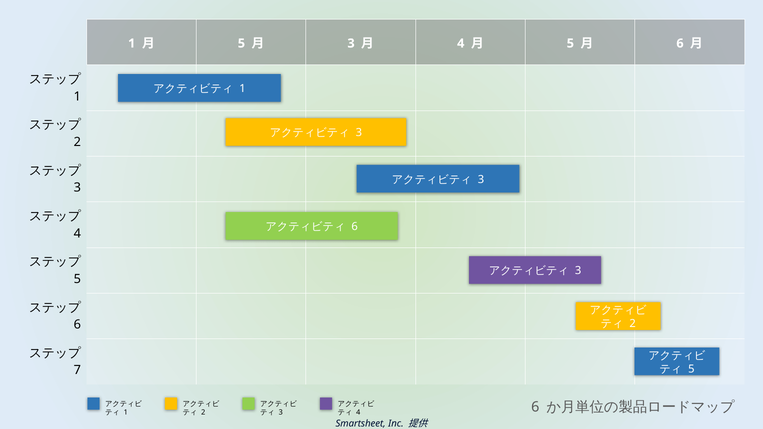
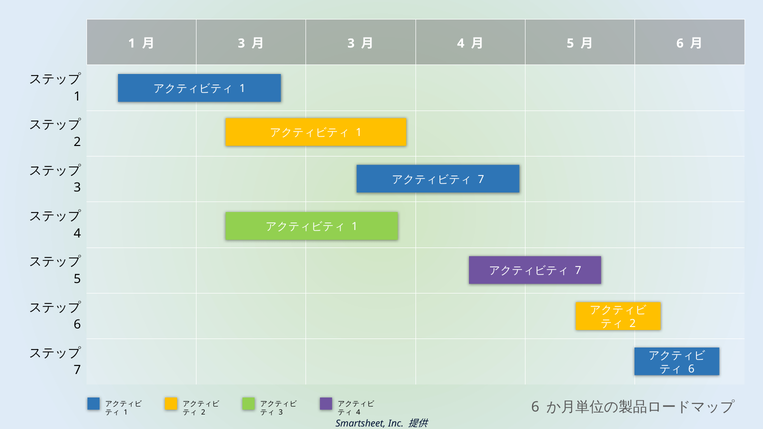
5: 5 -> 3 (241, 43)
3: 3 -> 1 (359, 133)
3: 3 -> 7 (481, 179)
6: 6 -> 1 (355, 227)
3: 3 -> 7 (578, 271)
5: 5 -> 6 (691, 369)
